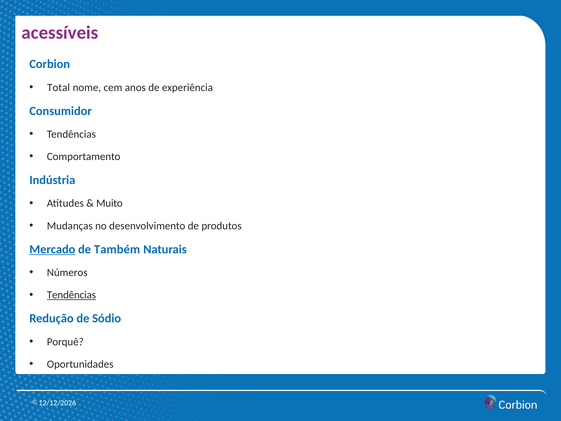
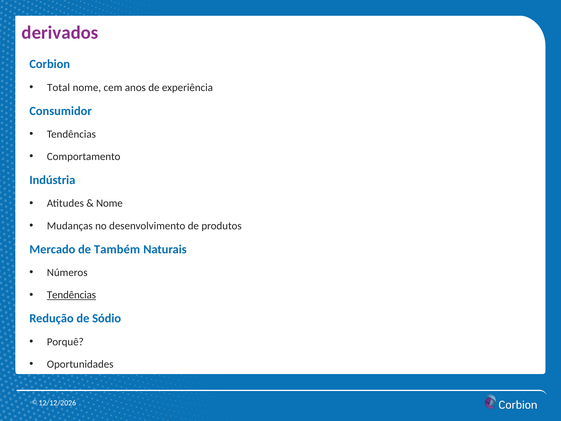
acessíveis: acessíveis -> derivados (60, 33)
Muito: Muito -> Nome (109, 203)
Mercado underline: present -> none (52, 249)
